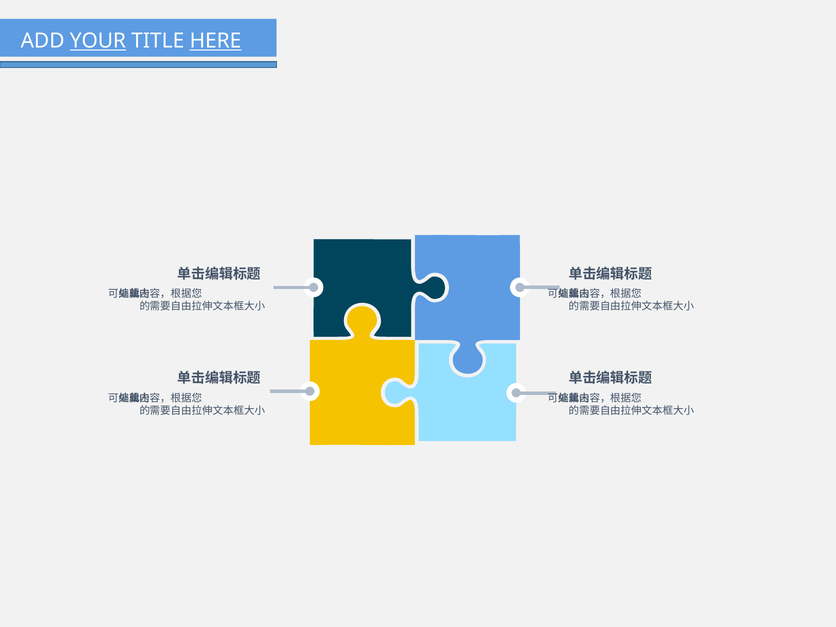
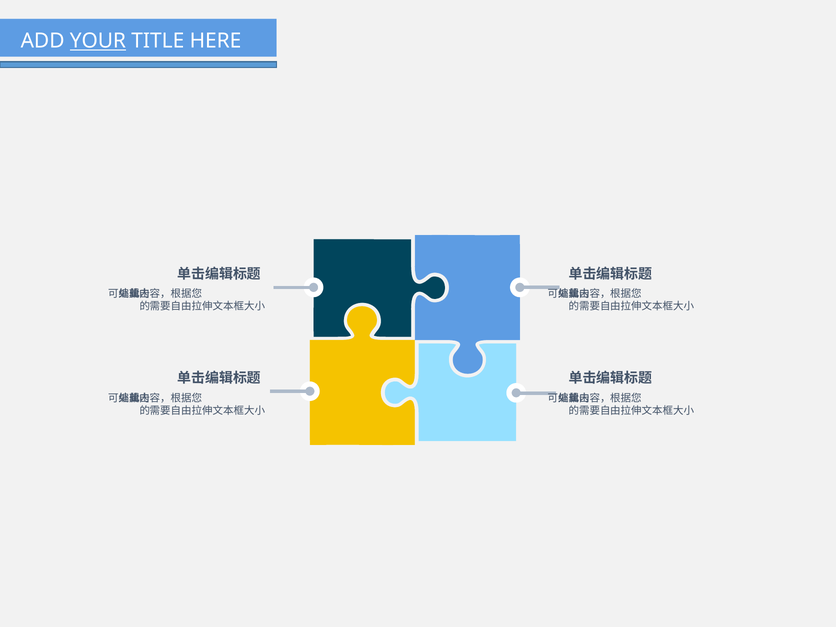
HERE underline: present -> none (216, 41)
